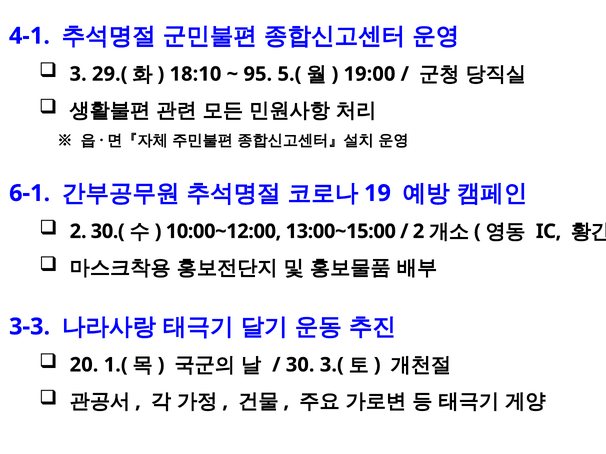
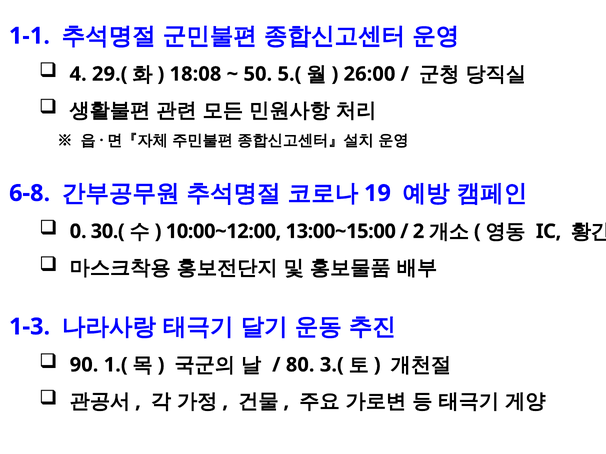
4-1: 4-1 -> 1-1 (29, 36)
3: 3 -> 4 (78, 74)
18:10: 18:10 -> 18:08 (195, 74)
95: 95 -> 50 (258, 74)
19:00: 19:00 -> 26:00 (369, 74)
6-1: 6-1 -> 6-8 (30, 193)
2: 2 -> 0 (78, 232)
3-3: 3-3 -> 1-3 (30, 327)
20: 20 -> 90 (84, 365)
30: 30 -> 80 (300, 365)
